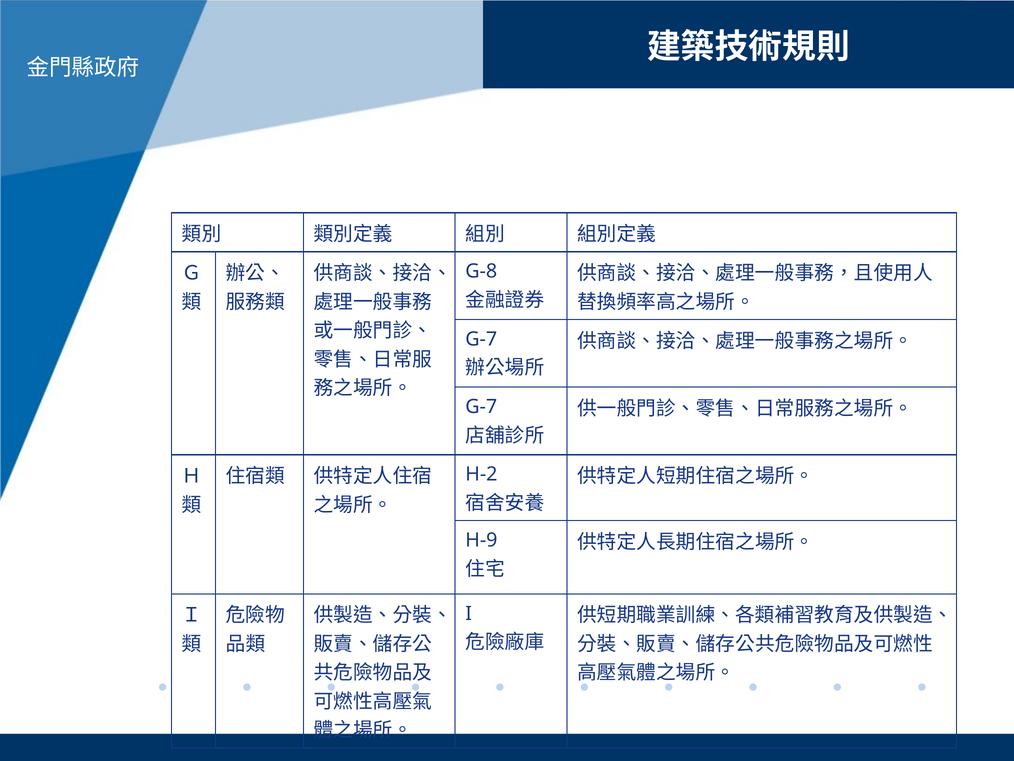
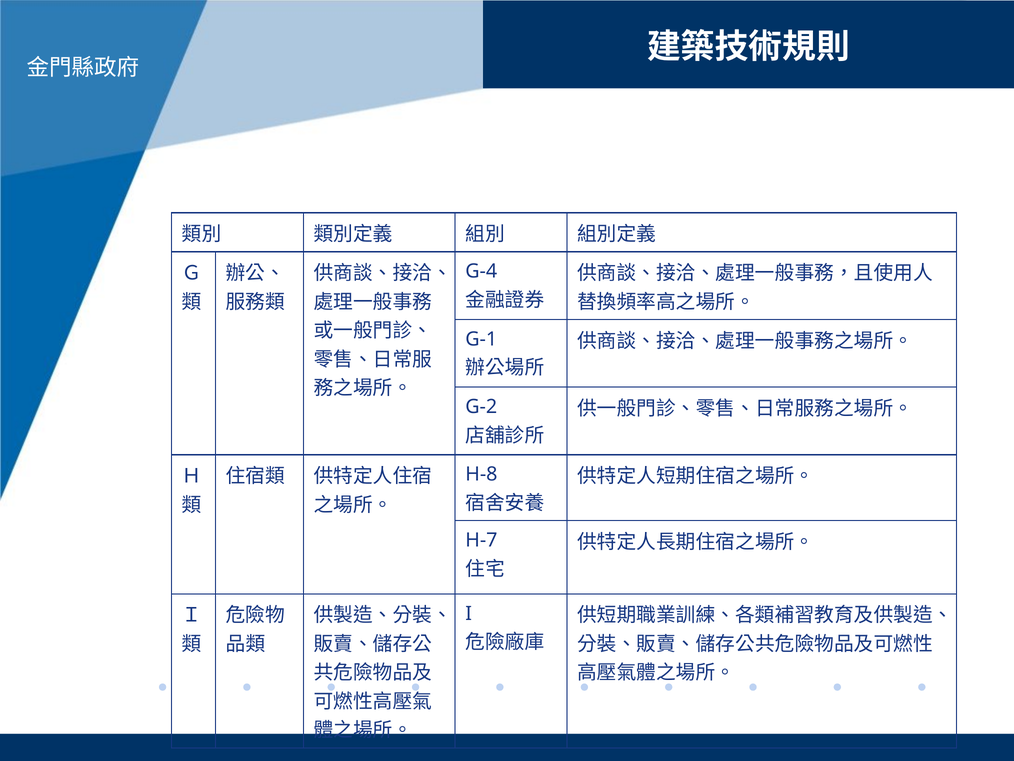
G-8: G-8 -> G-4 (481, 271)
G-7: G-7 -> G-1 (481, 339)
G-7: G-7 -> G-2 (481, 407)
H-2: H-2 -> H-8 (481, 474)
H-9: H-9 -> H-7 (481, 540)
